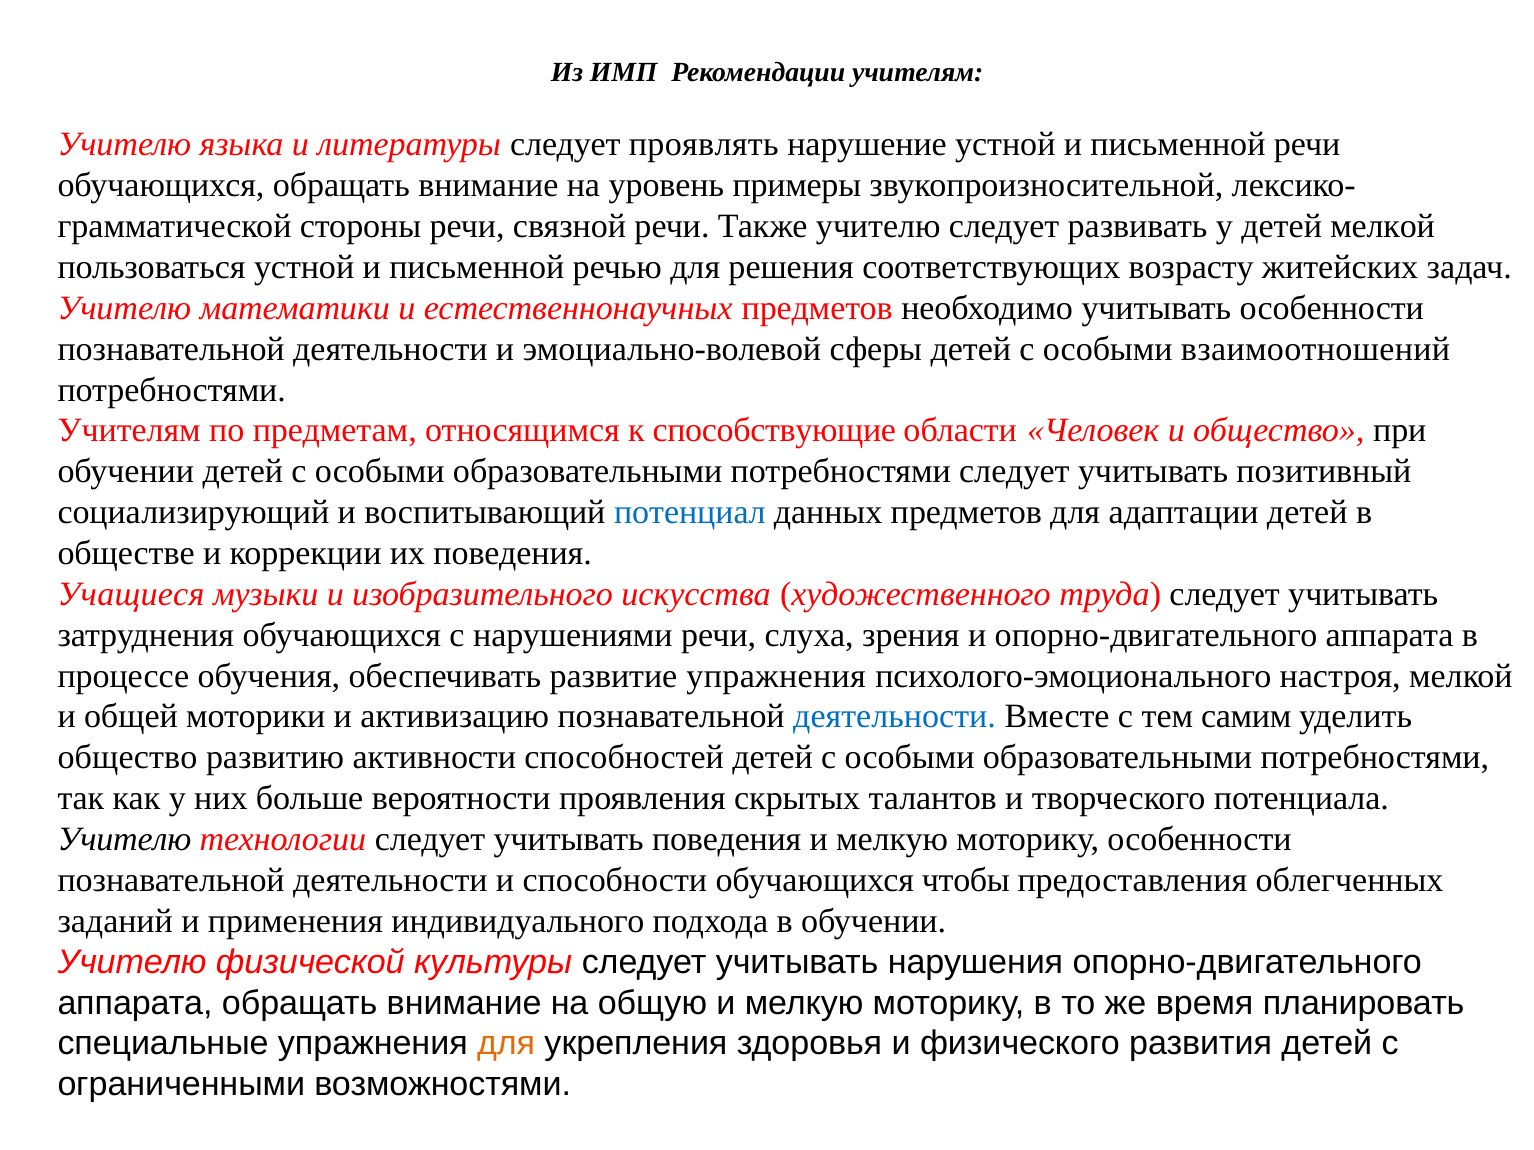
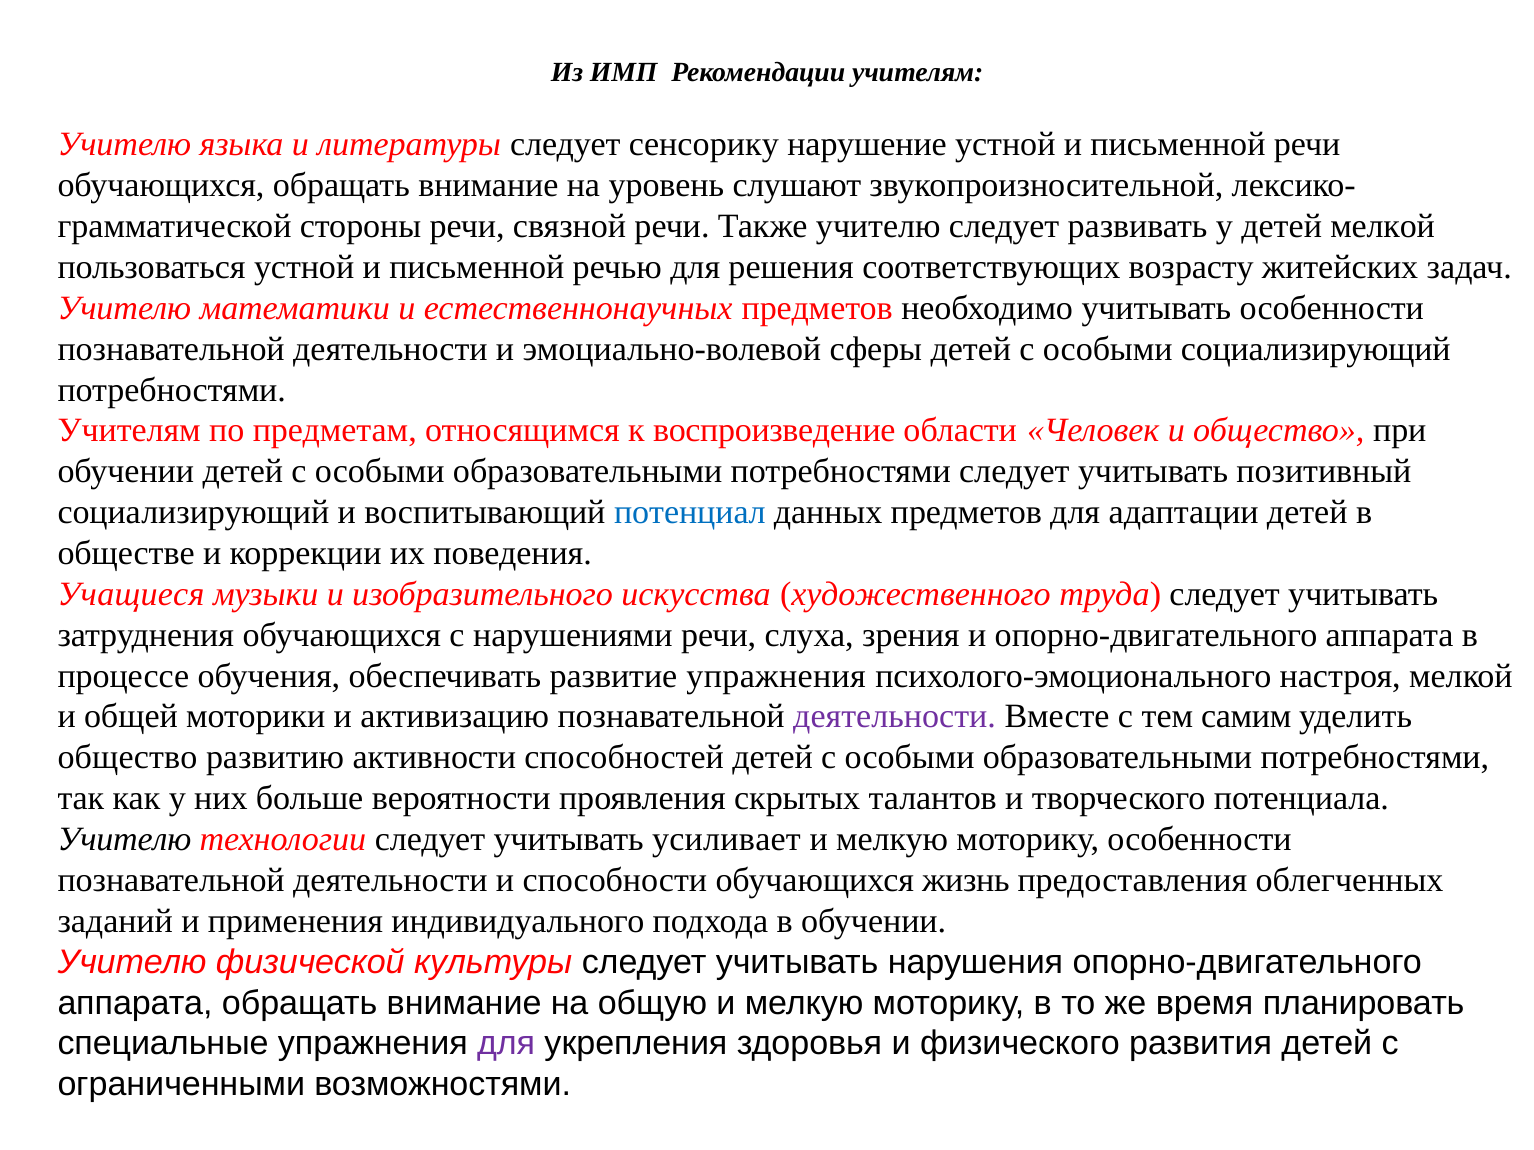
проявлять: проявлять -> сенсорику (704, 145)
примеры: примеры -> слушают (797, 186)
особыми взаимоотношений: взаимоотношений -> социализирующий (1316, 349)
способствующие: способствующие -> воспроизведение (774, 431)
деятельности colour: blue -> purple (895, 717)
учитывать поведения: поведения -> усиливает (726, 840)
чтобы: чтобы -> жизнь (966, 881)
для colour: orange -> purple (506, 1044)
